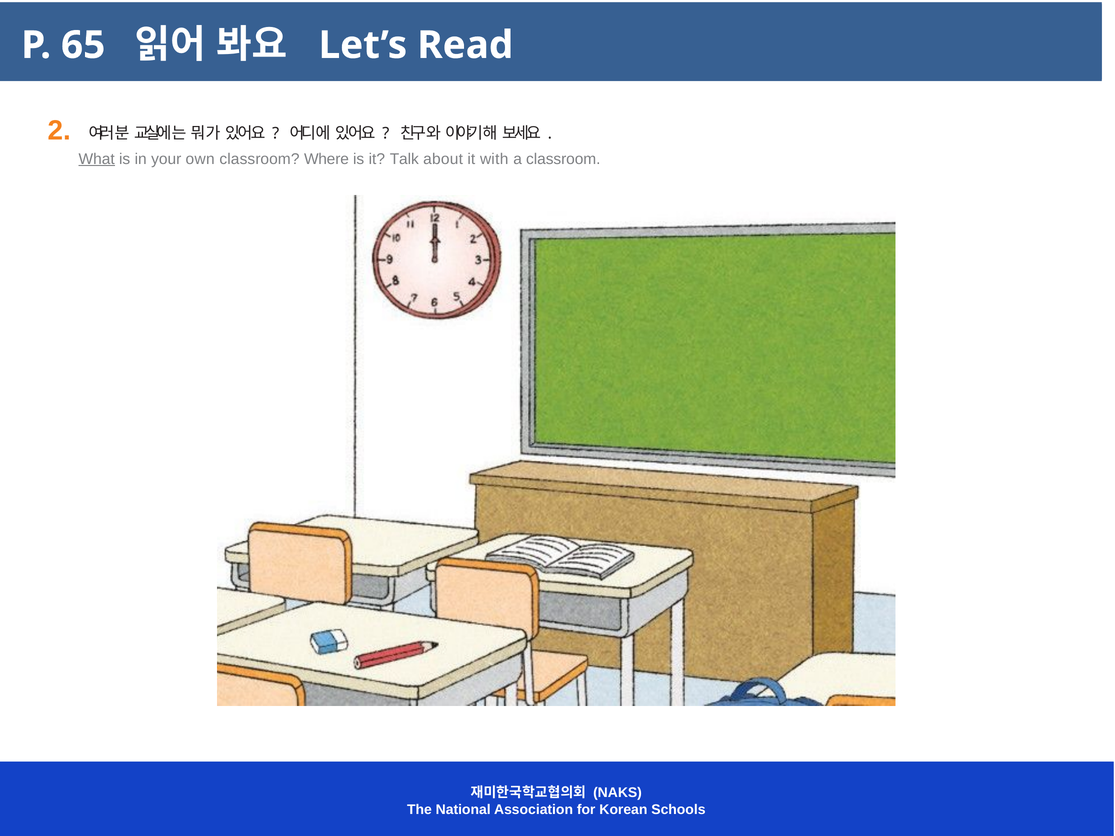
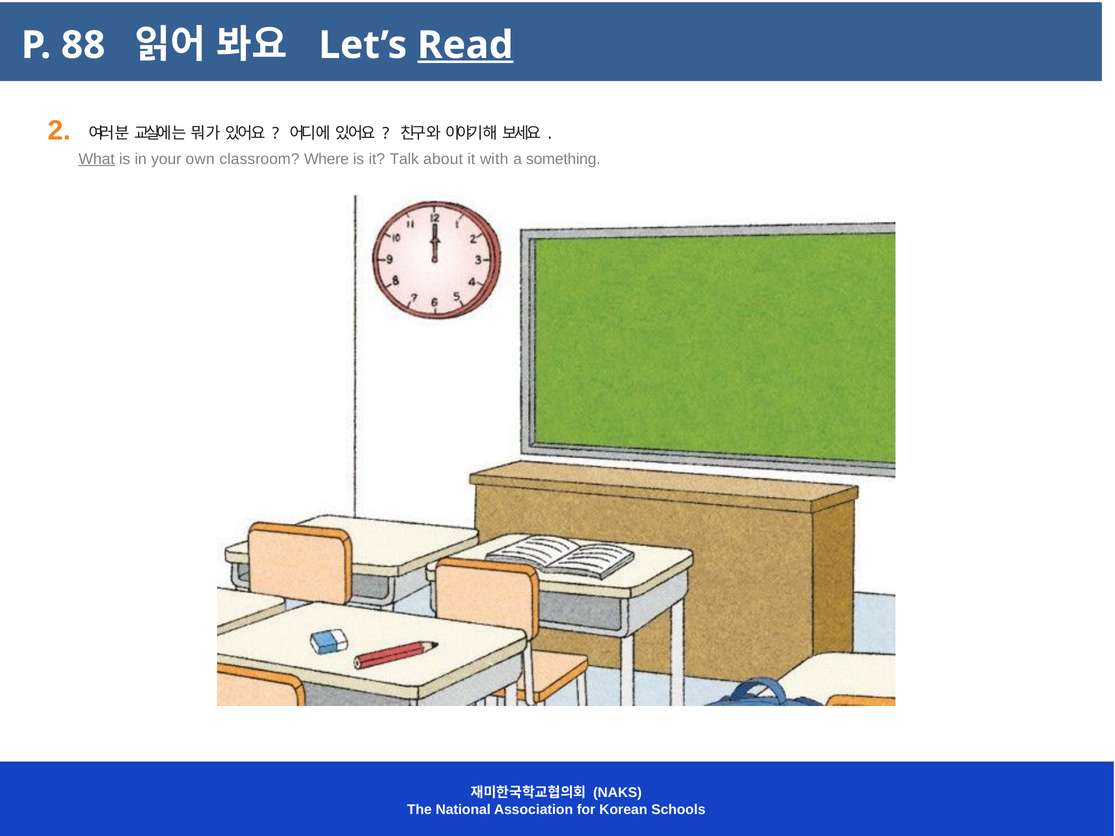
65: 65 -> 88 (83, 45)
Read underline: none -> present (465, 45)
a classroom: classroom -> something (563, 159)
